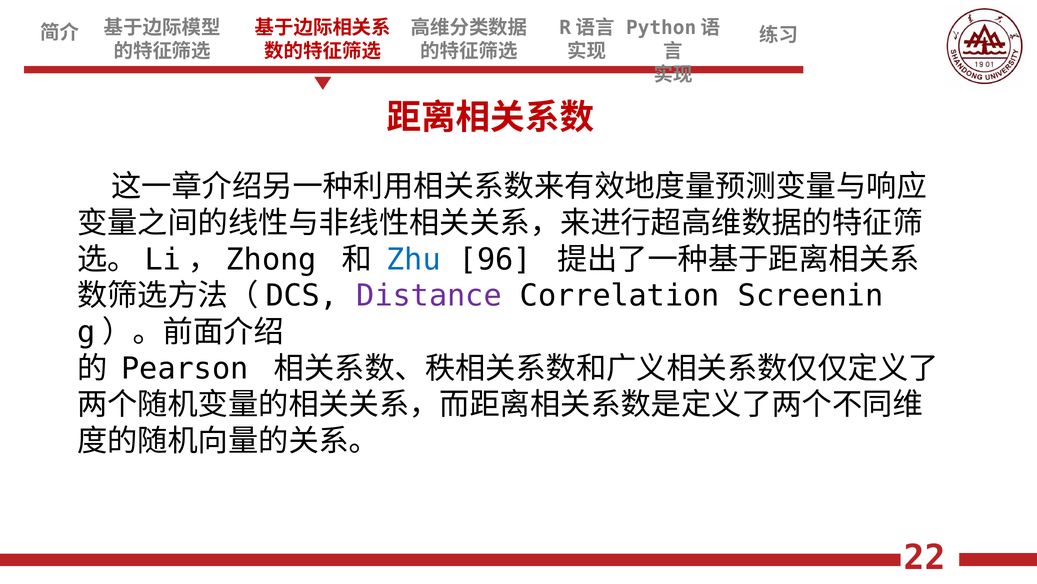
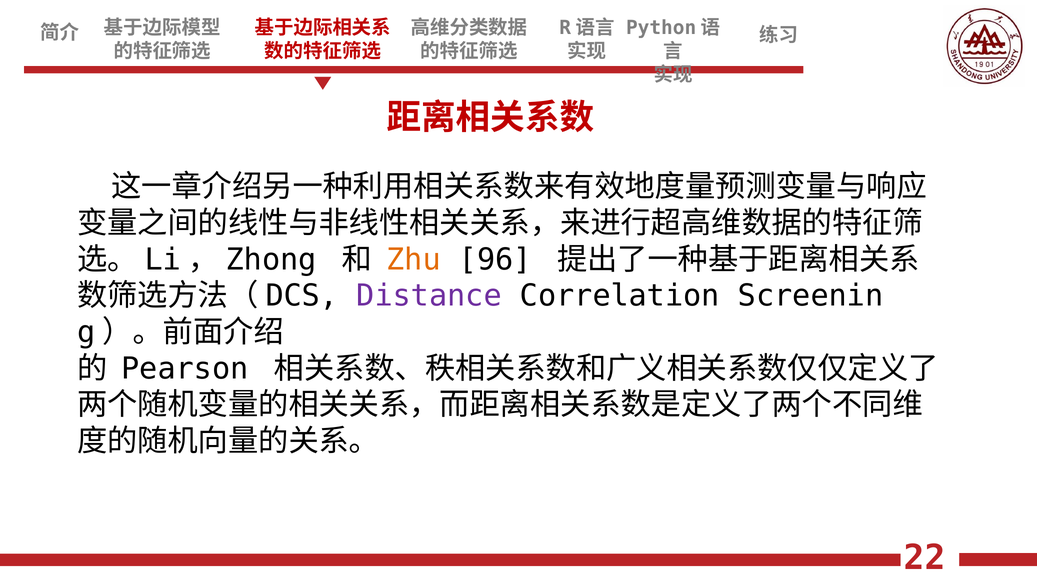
Zhu colour: blue -> orange (413, 259)
